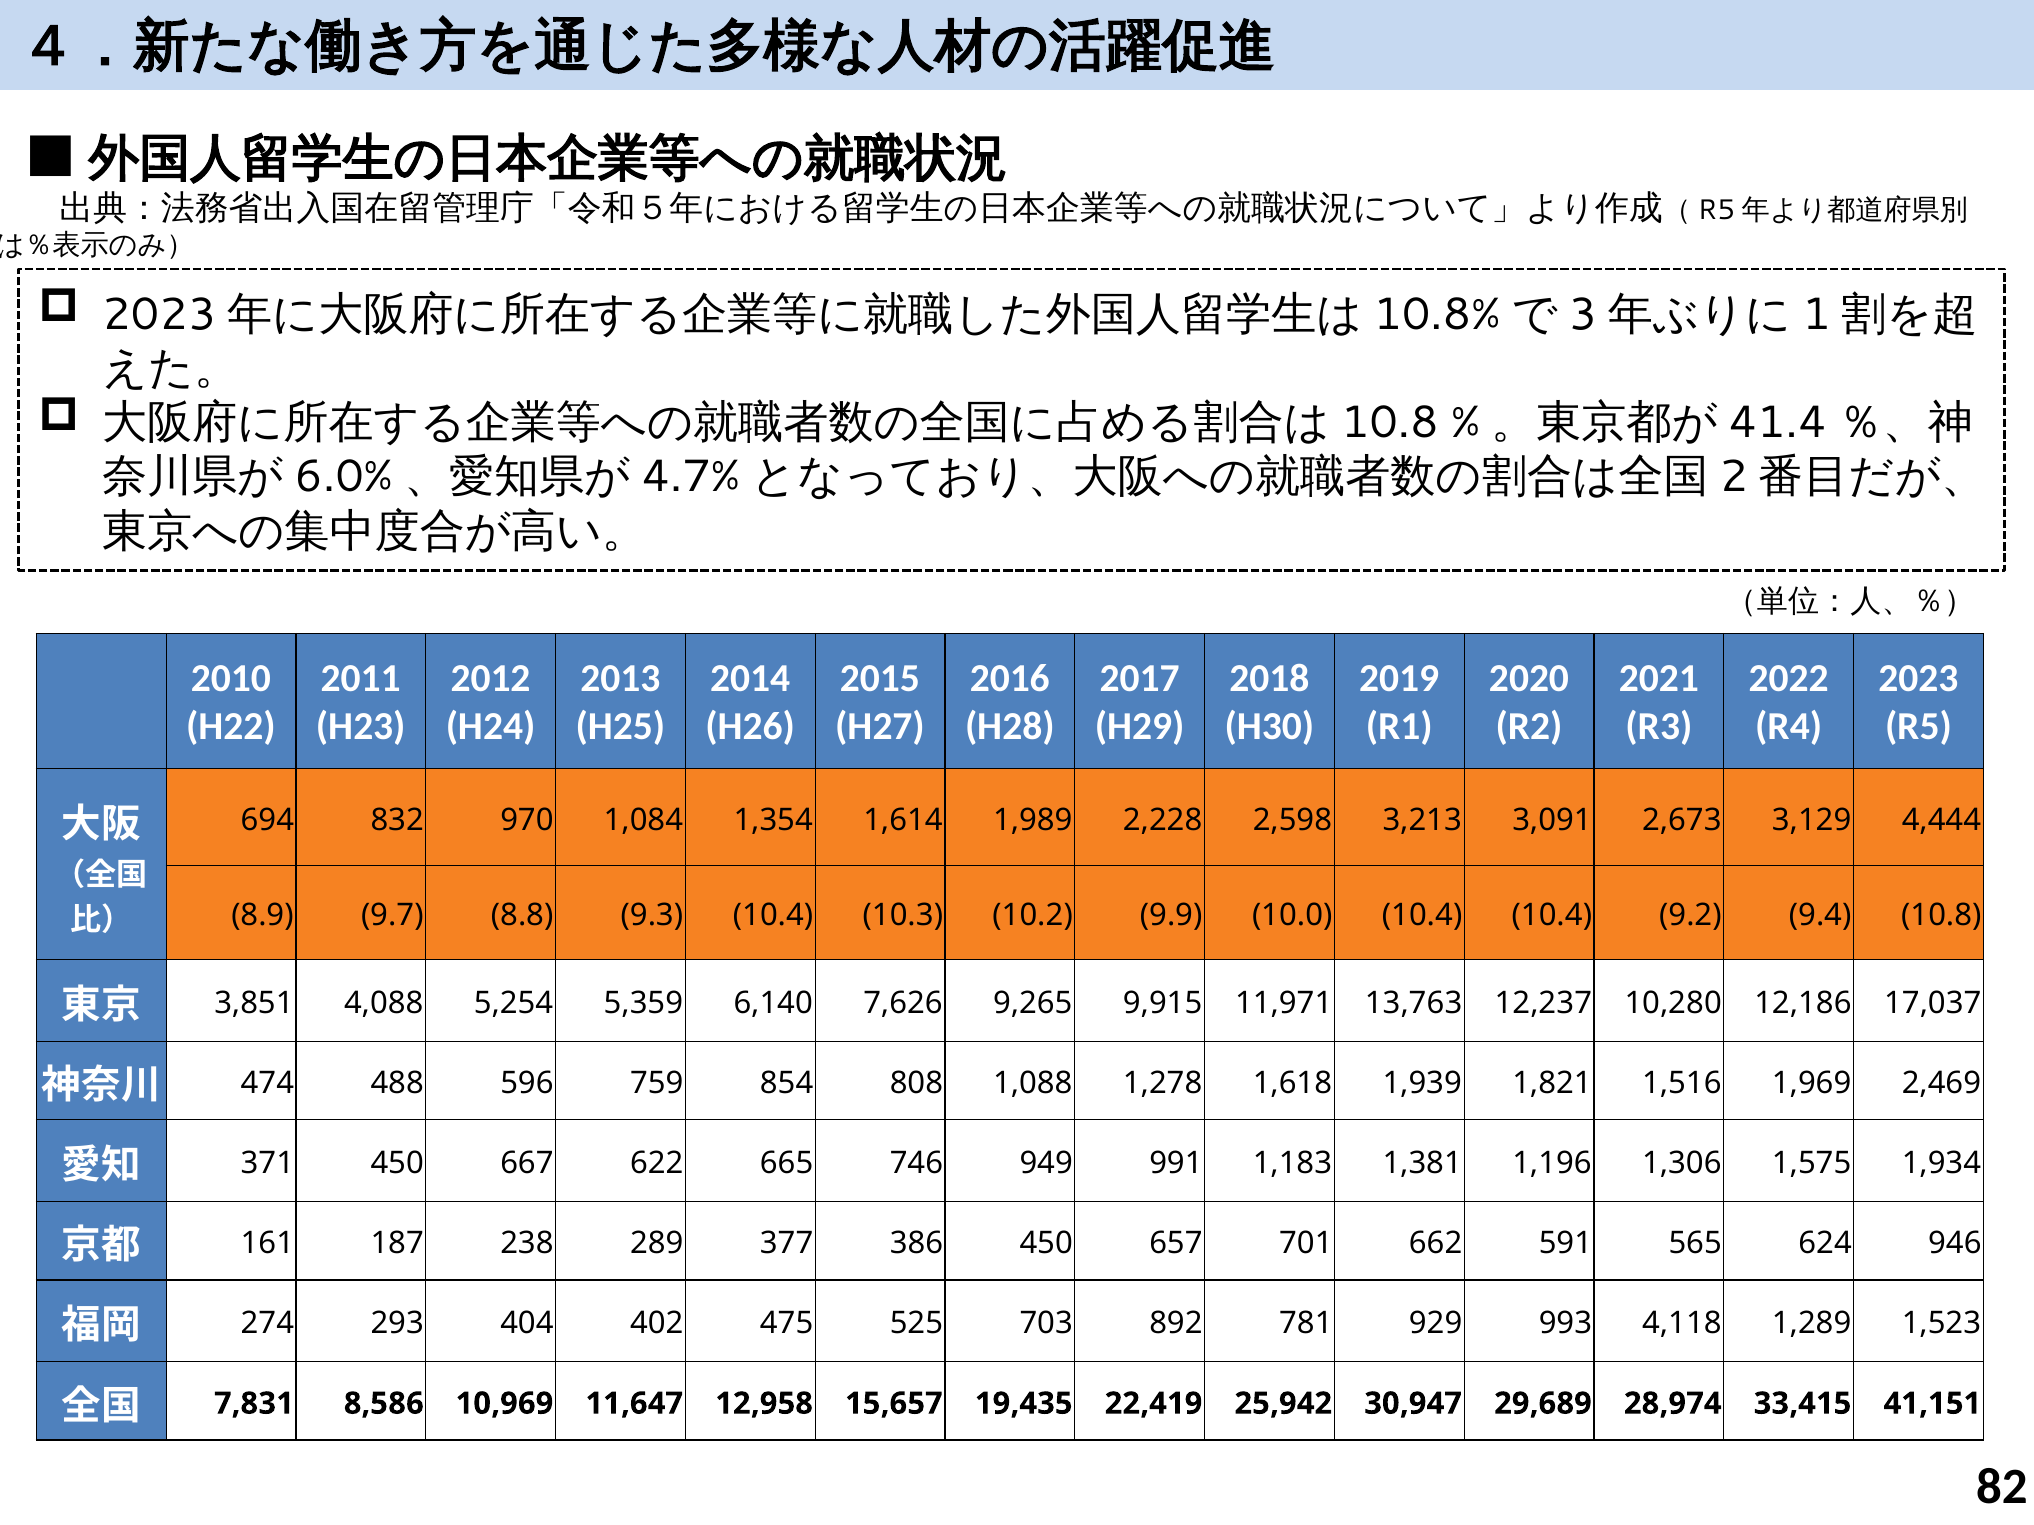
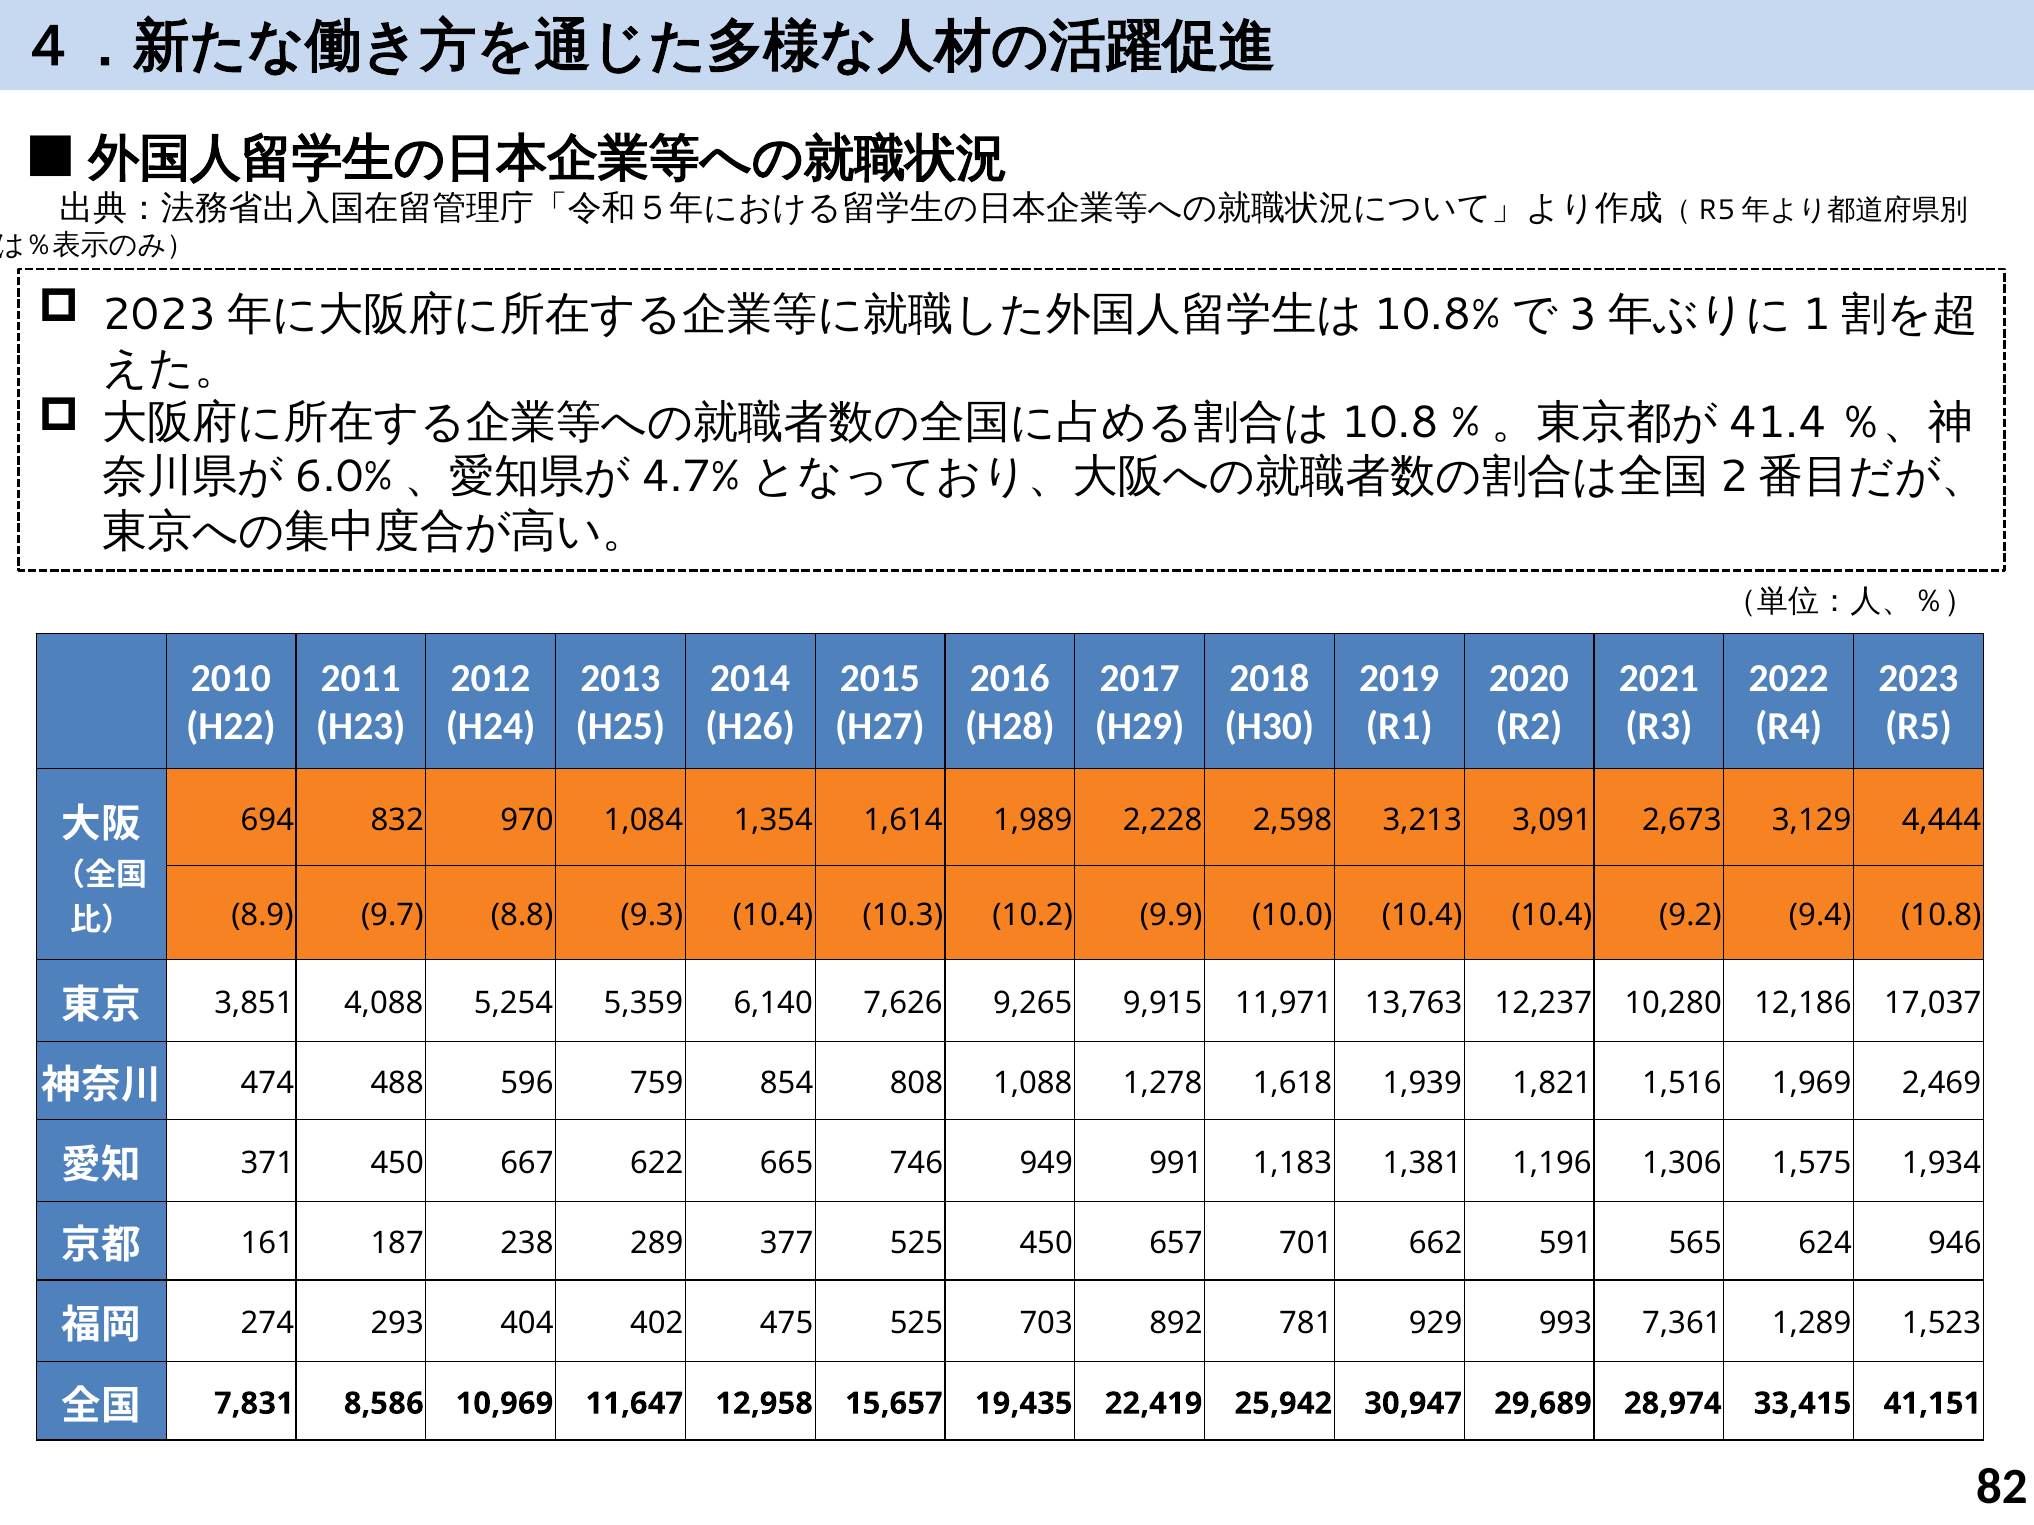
377 386: 386 -> 525 (916, 1244)
4,118: 4,118 -> 7,361 (1682, 1324)
